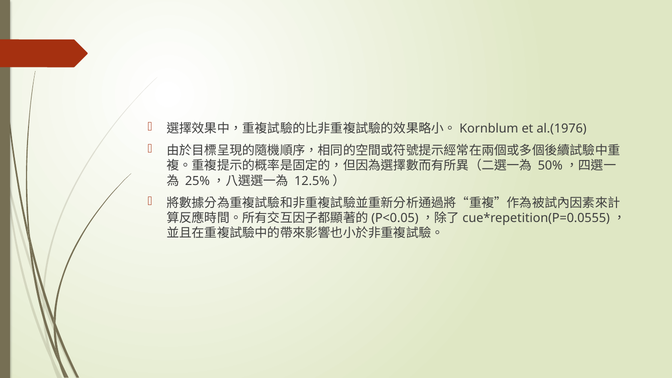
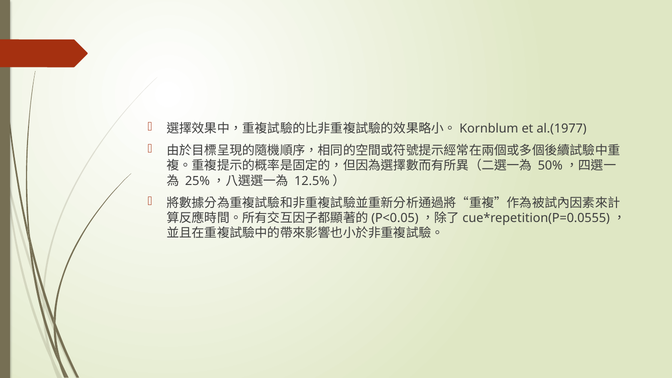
al.(1976: al.(1976 -> al.(1977 (562, 129)
